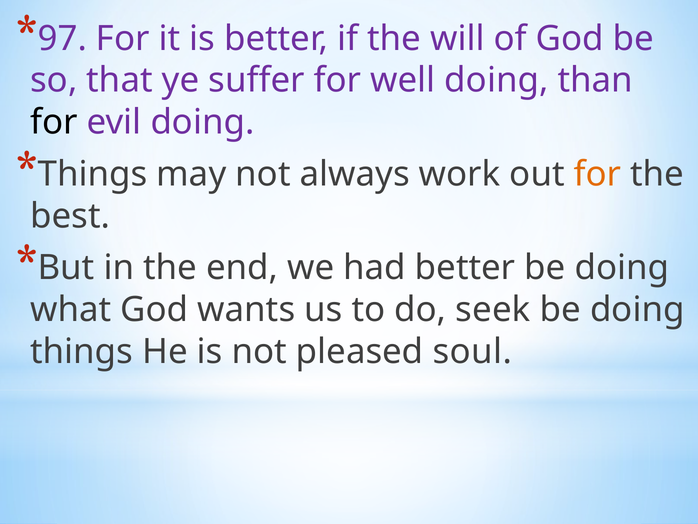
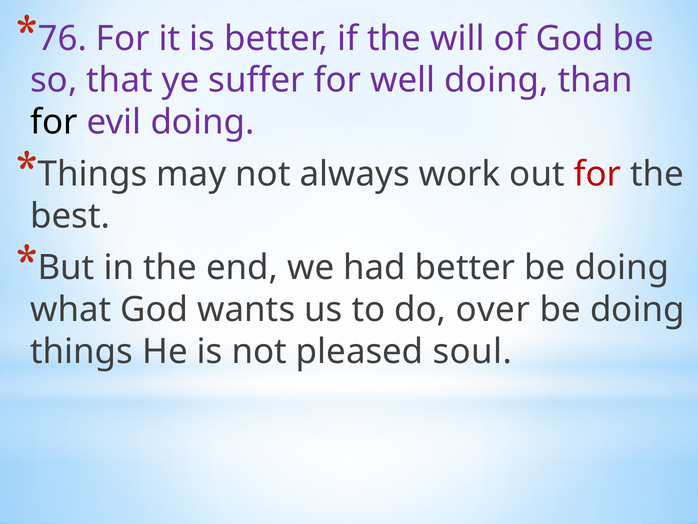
97: 97 -> 76 (62, 38)
for colour: orange -> red (598, 174)
seek: seek -> over (493, 310)
